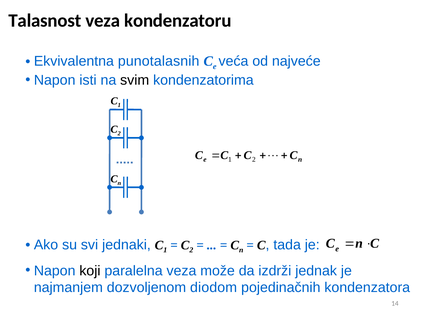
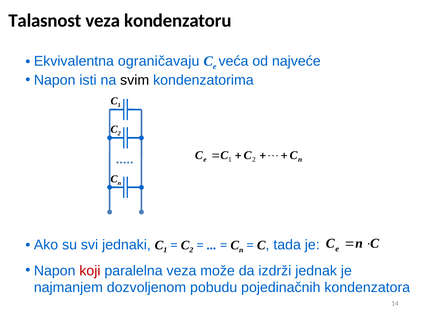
punotalasnih: punotalasnih -> ograničavaju (159, 61)
koji colour: black -> red (90, 271)
diodom: diodom -> pobudu (214, 288)
